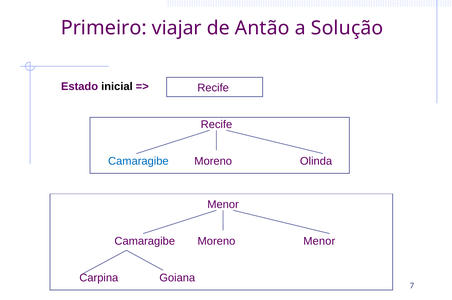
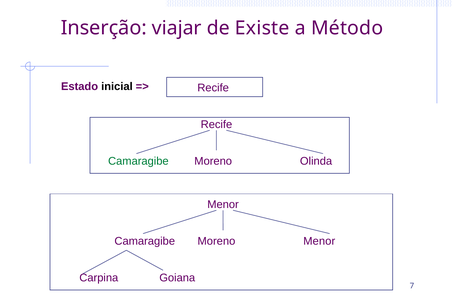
Primeiro: Primeiro -> Inserção (104, 28)
Antão: Antão -> Existe (262, 28)
Solução: Solução -> Método (347, 28)
Camaragibe colour: blue -> green (138, 161)
